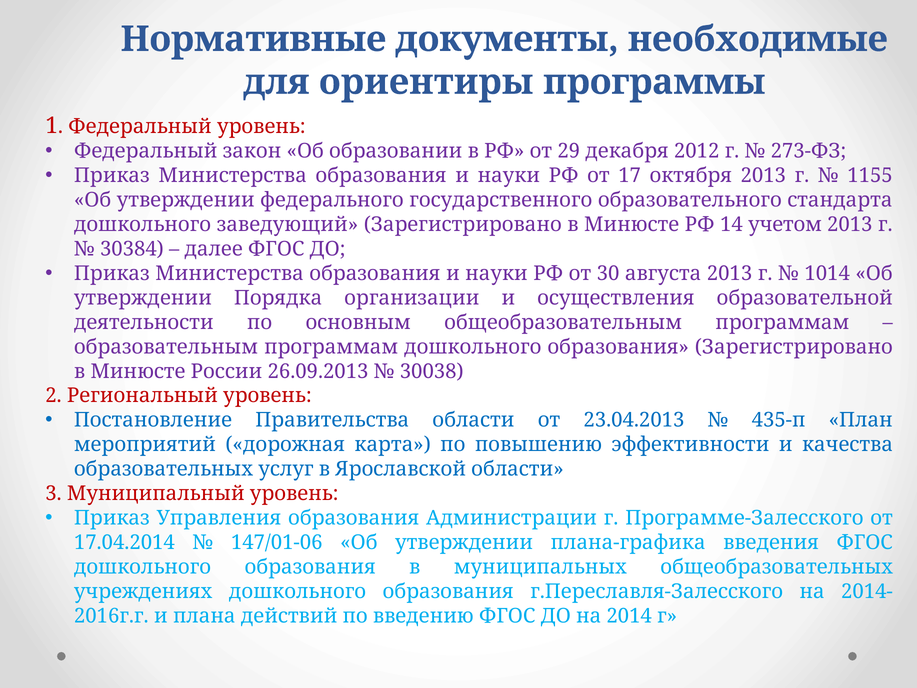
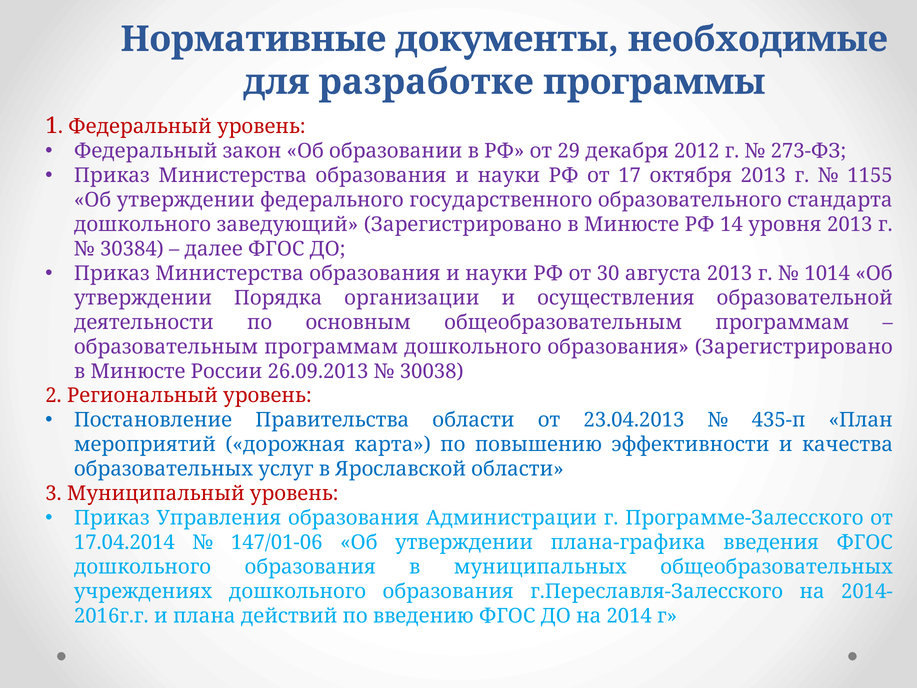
ориентиры: ориентиры -> разработке (426, 82)
учетом: учетом -> уровня (785, 225)
